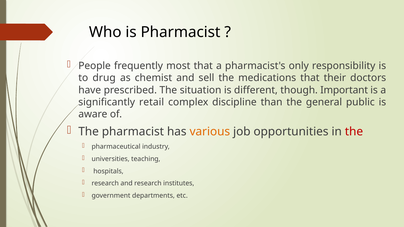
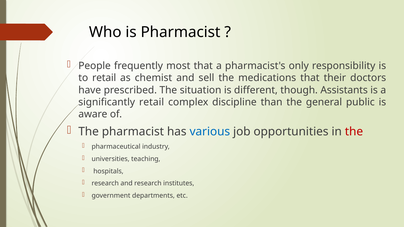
to drug: drug -> retail (104, 78)
Important: Important -> Assistants (344, 90)
various colour: orange -> blue (210, 132)
